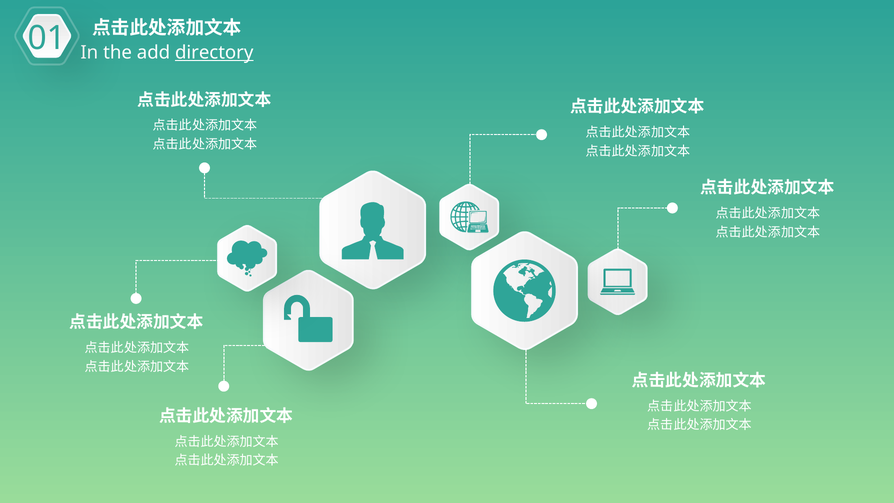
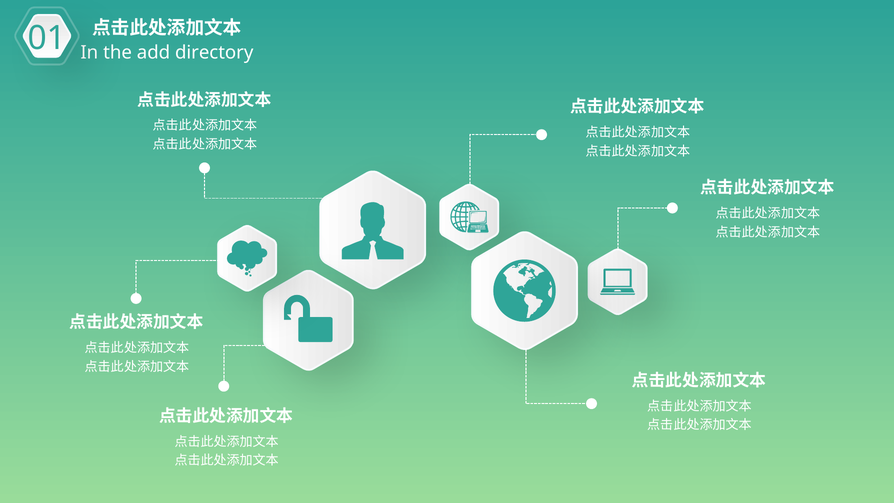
directory underline: present -> none (214, 53)
